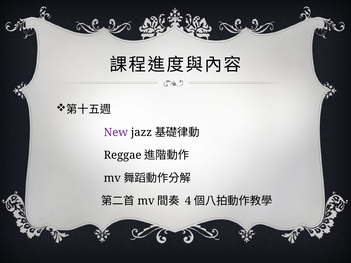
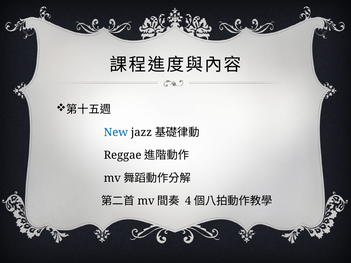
New colour: purple -> blue (116, 132)
